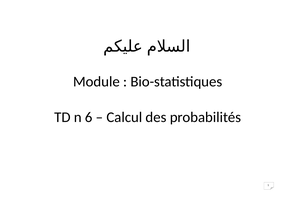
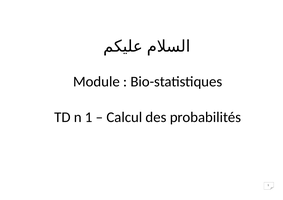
n 6: 6 -> 1 (89, 117)
